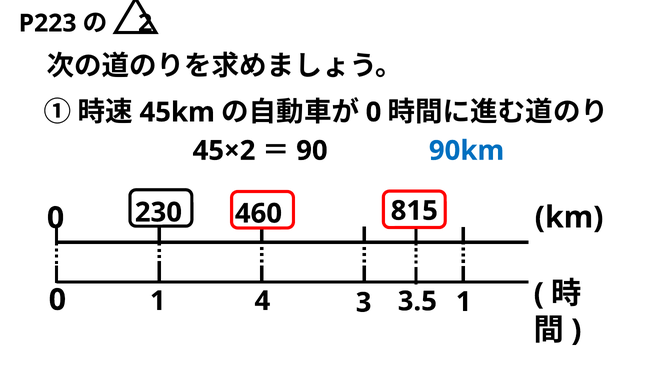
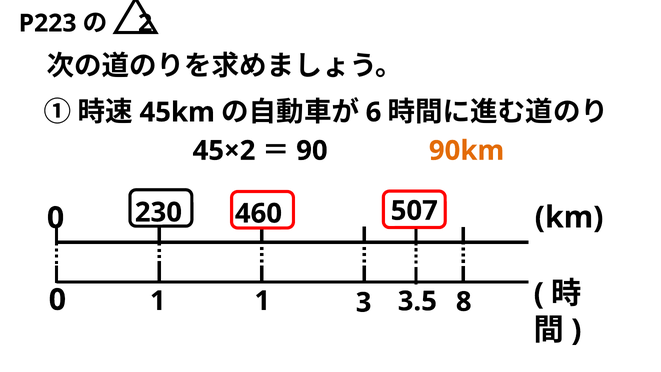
0: 0 -> 6 (374, 112)
90km colour: blue -> orange (467, 151)
815: 815 -> 507 (414, 211)
1 4: 4 -> 1 (262, 301)
3 1: 1 -> 8 (464, 302)
